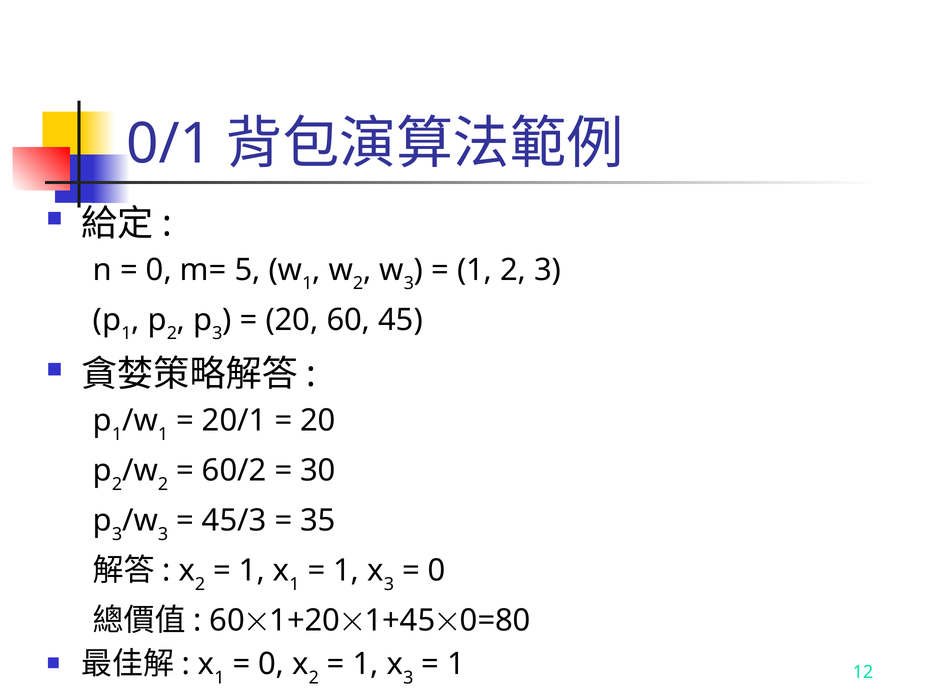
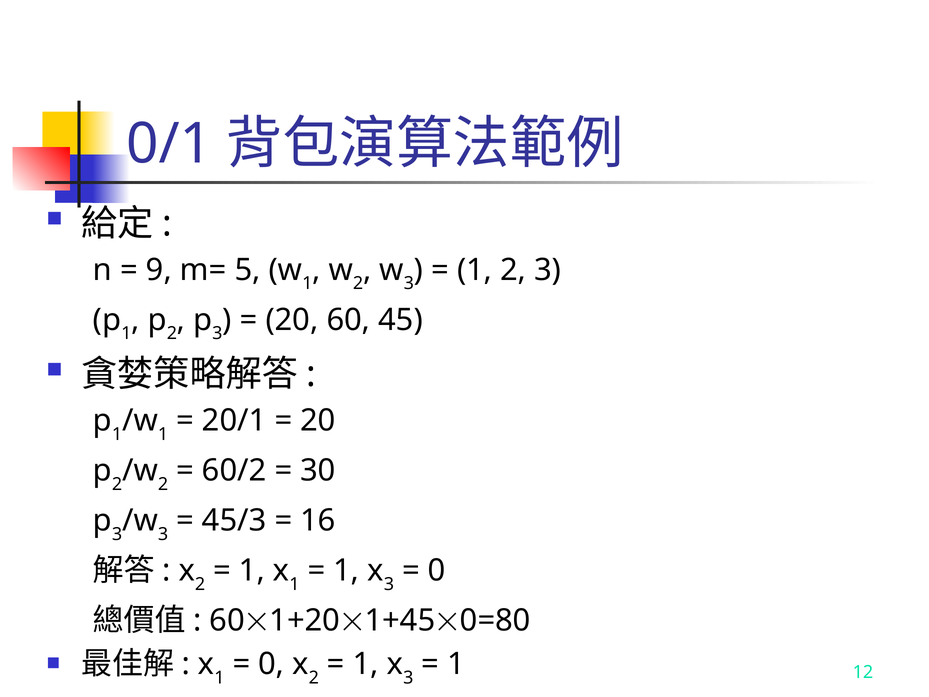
0: 0 -> 9 (159, 270)
35: 35 -> 16 (318, 520)
